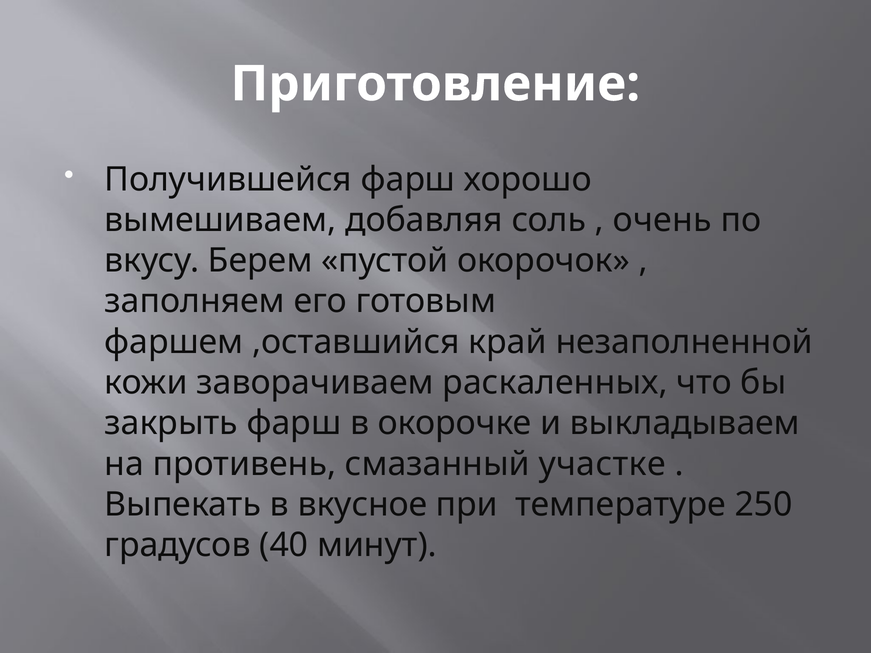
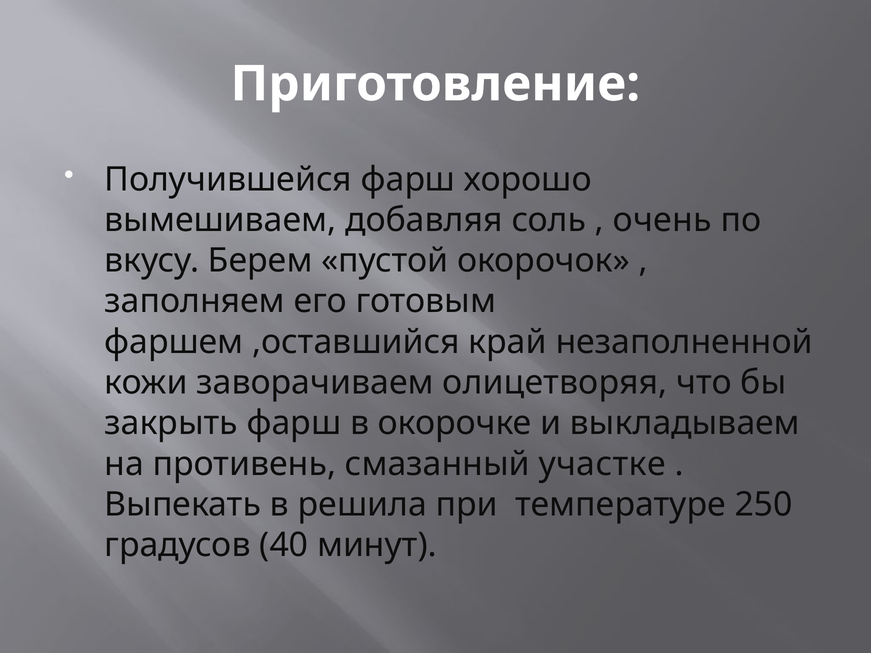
раскаленных: раскаленных -> олицетворяя (555, 383)
вкусное: вкусное -> решила (362, 505)
